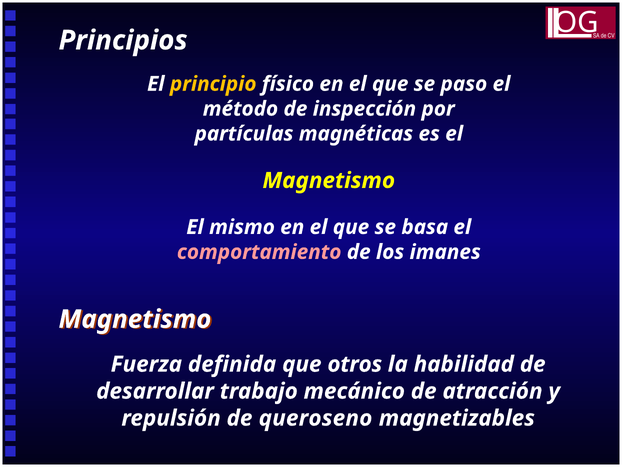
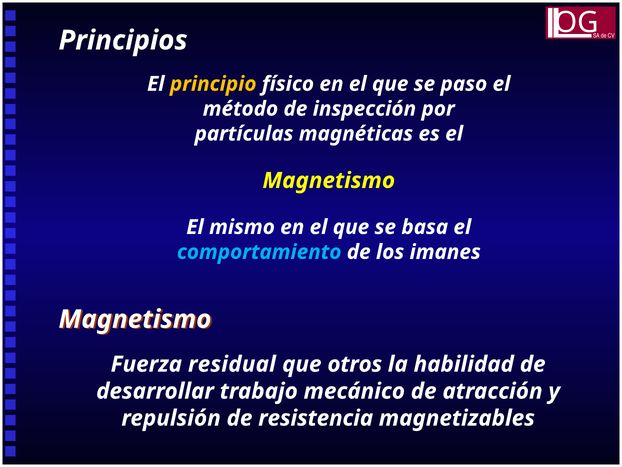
comportamiento colour: pink -> light blue (259, 252)
definida: definida -> residual (232, 364)
queroseno: queroseno -> resistencia (316, 418)
